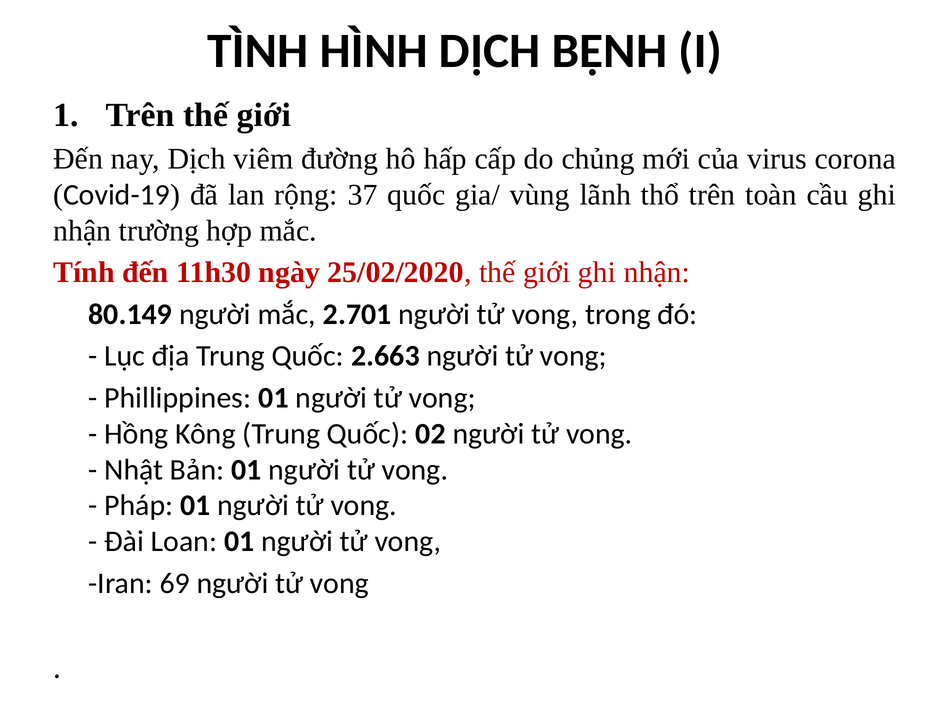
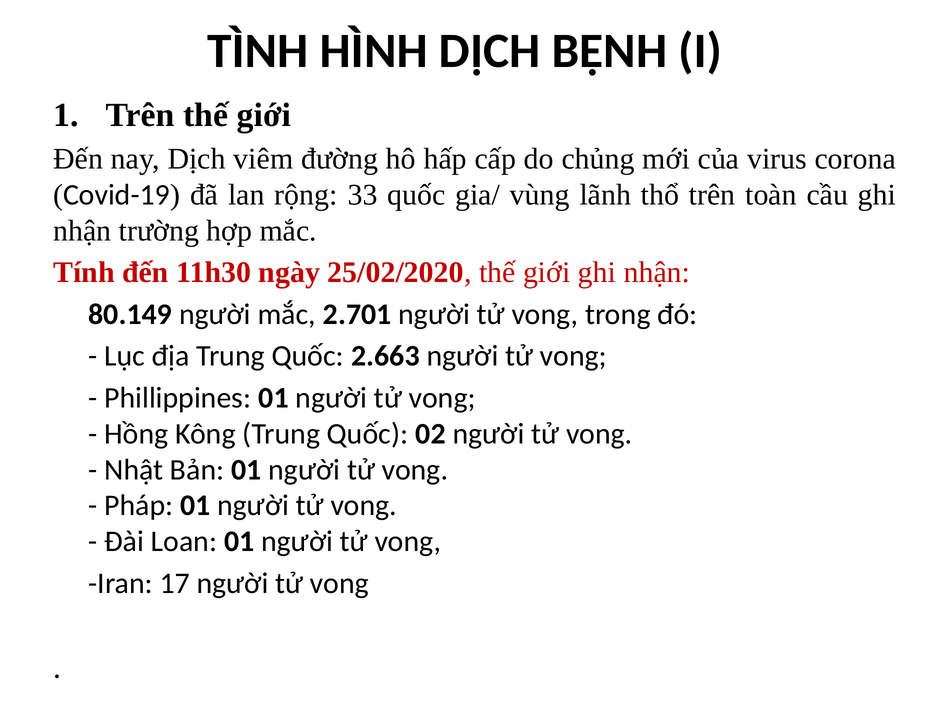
37: 37 -> 33 (363, 195)
69: 69 -> 17 (175, 583)
